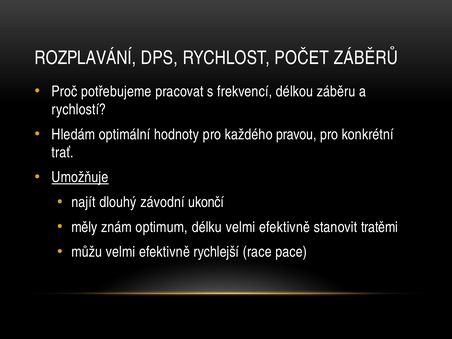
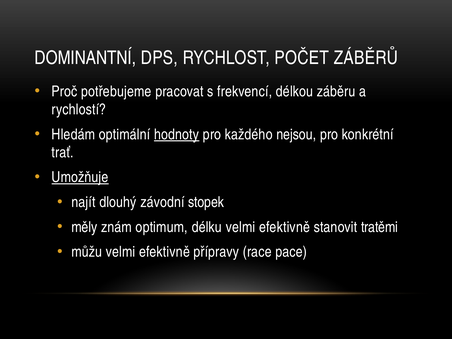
ROZPLAVÁNÍ: ROZPLAVÁNÍ -> DOMINANTNÍ (85, 58)
hodnoty underline: none -> present (177, 134)
pravou: pravou -> nejsou (296, 134)
ukončí: ukončí -> stopek (206, 202)
rychlejší: rychlejší -> přípravy (216, 252)
